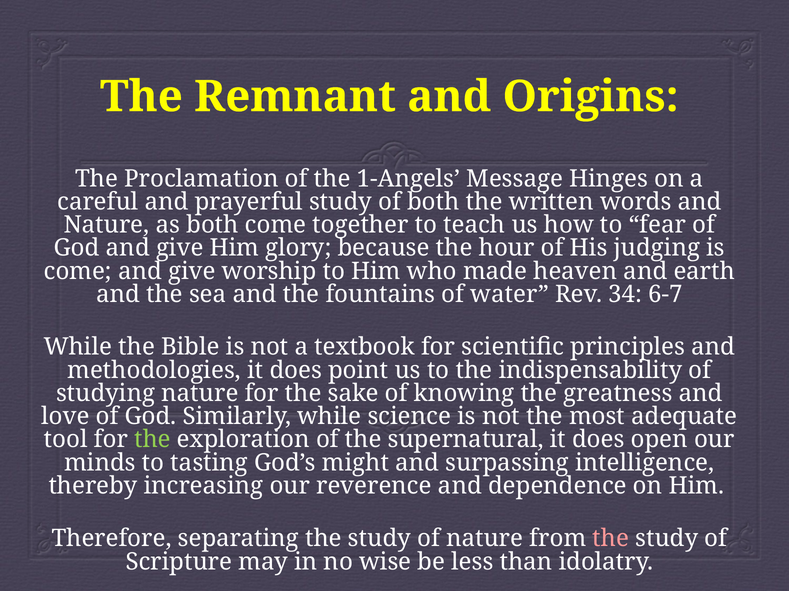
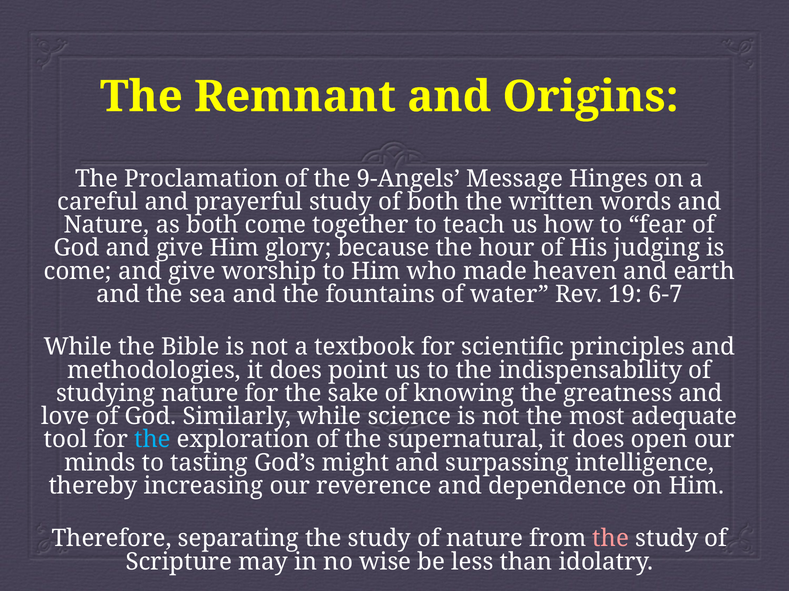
1-Angels: 1-Angels -> 9-Angels (408, 179)
34: 34 -> 19 (625, 295)
the colour: light green -> light blue (152, 440)
